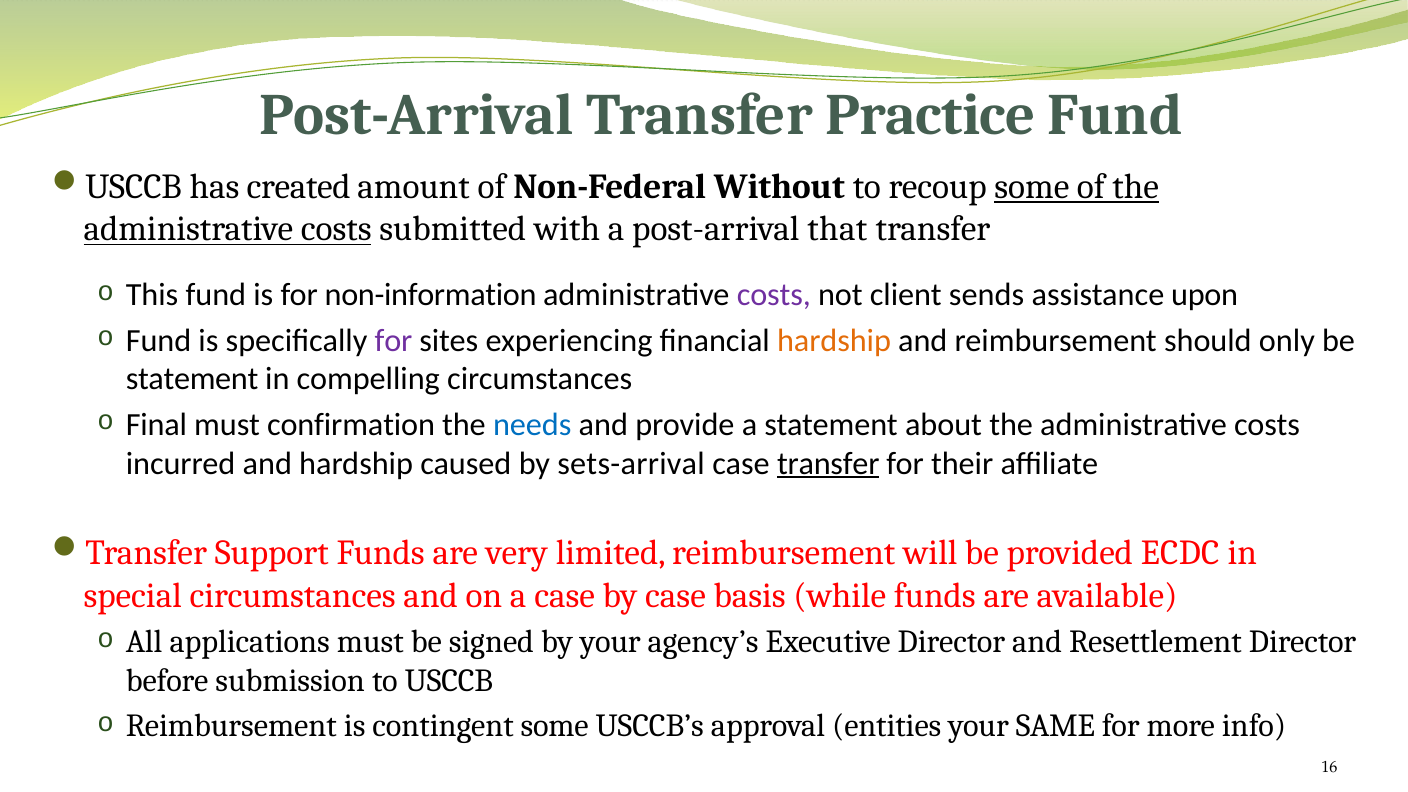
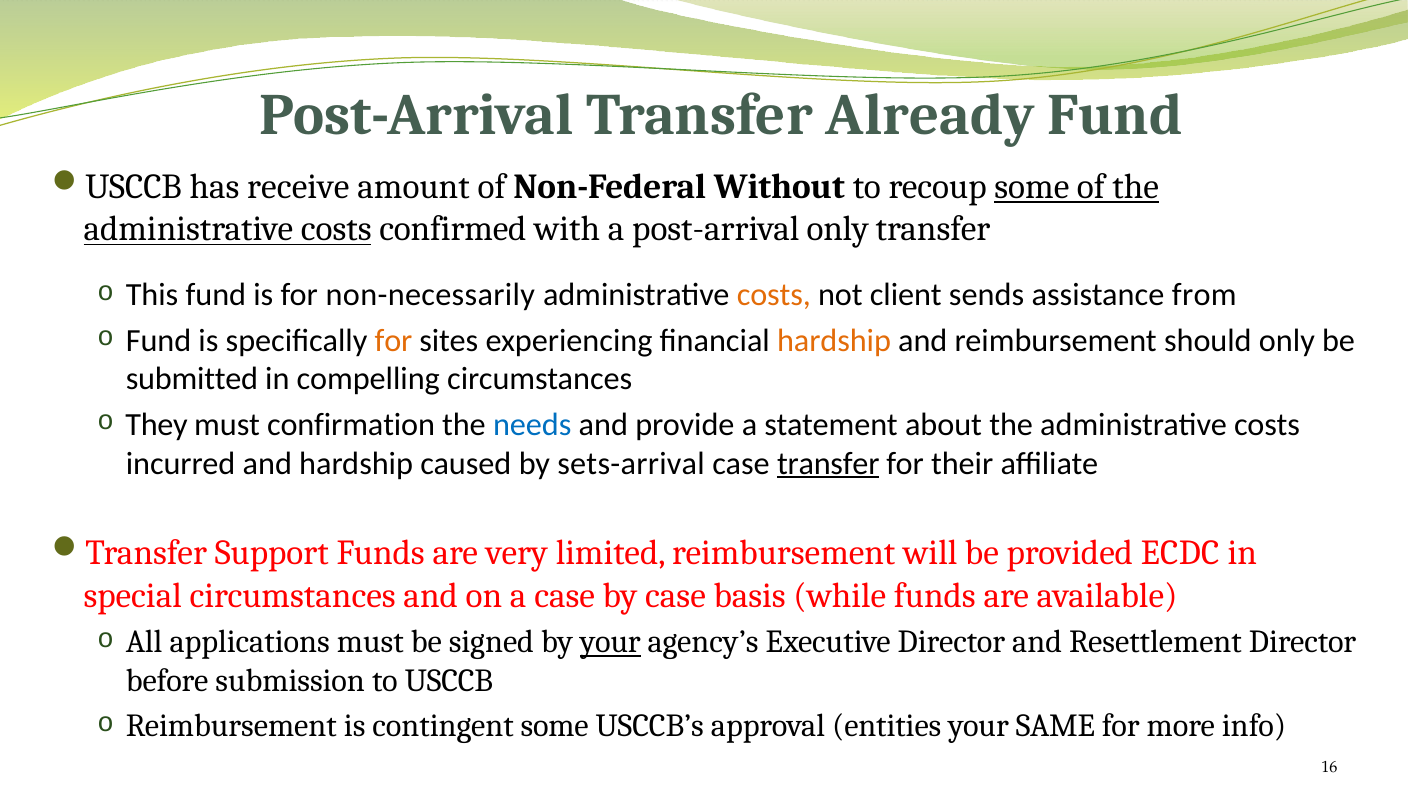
Practice: Practice -> Already (930, 116)
created: created -> receive (298, 187)
submitted: submitted -> confirmed (453, 229)
post-arrival that: that -> only (838, 229)
non-information: non-information -> non-necessarily (430, 295)
costs colour: purple -> orange (774, 295)
upon: upon -> from (1204, 295)
for colour: purple -> orange (393, 340)
statement: statement -> submitted (192, 379)
Final: Final -> They (157, 425)
your underline: none -> present (610, 642)
